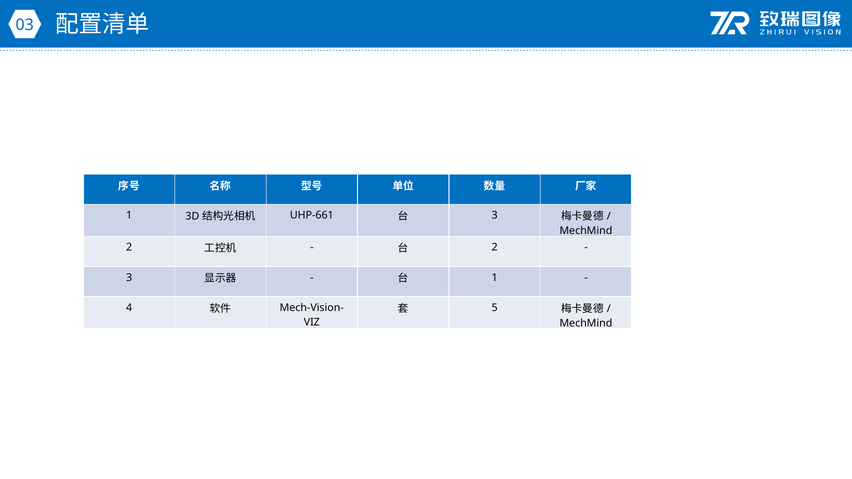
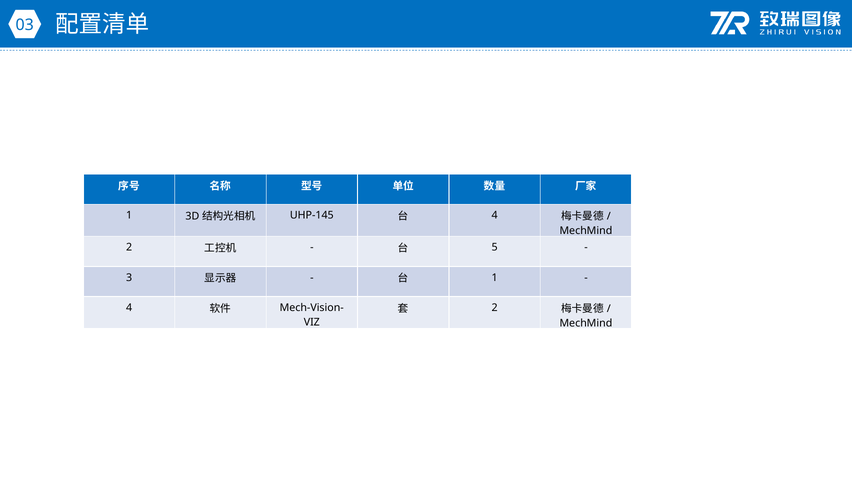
UHP-661: UHP-661 -> UHP-145 (312, 215)
3: 3 -> 4 (495, 215)
2: 2 -> 5 (495, 247)
5: 5 -> 2 (495, 308)
